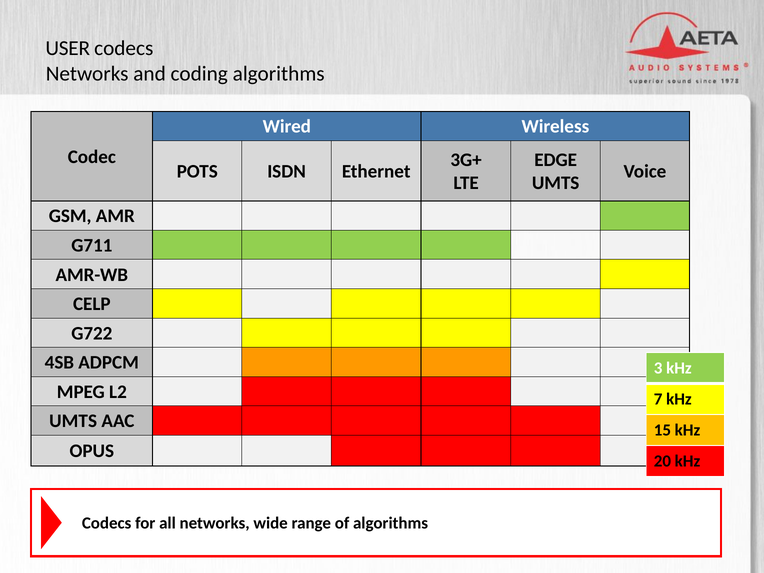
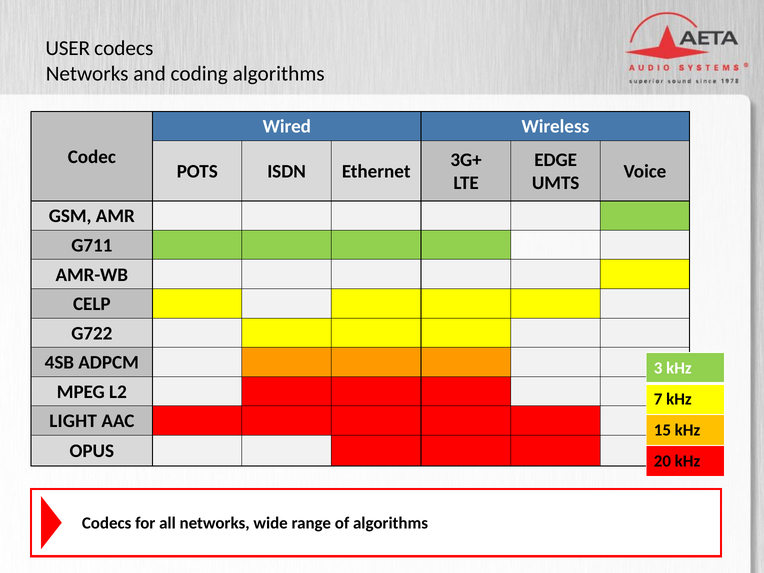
UMTS: UMTS -> LIGHT (73, 421)
